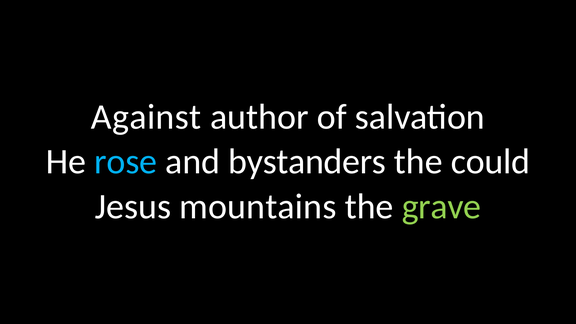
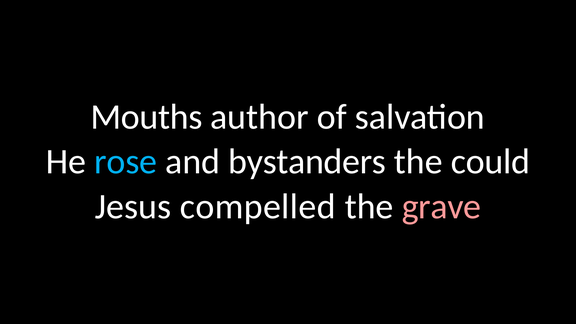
Against: Against -> Mouths (147, 117)
mountains: mountains -> compelled (258, 207)
grave colour: light green -> pink (441, 207)
